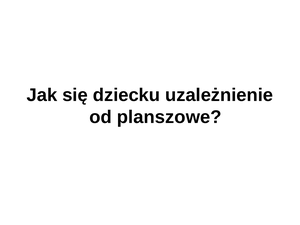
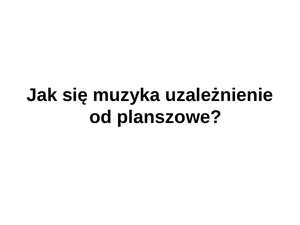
dziecku: dziecku -> muzyka (126, 95)
